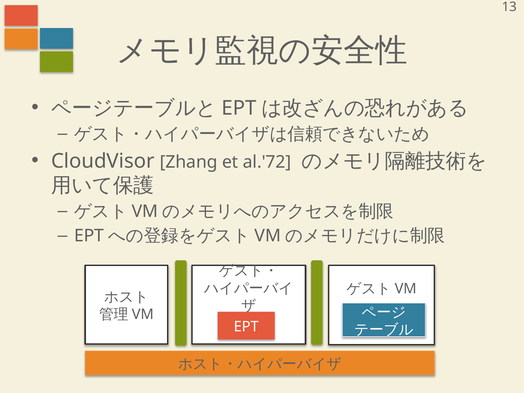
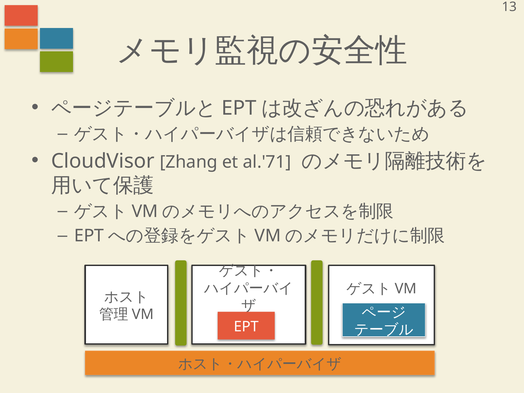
al.'72: al.'72 -> al.'71 (267, 162)
